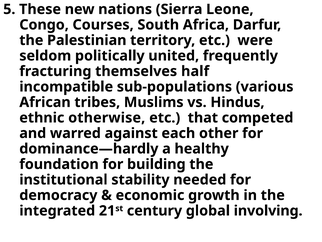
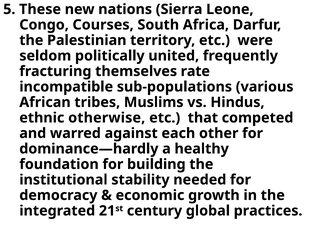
half: half -> rate (195, 71)
involving: involving -> practices (268, 210)
